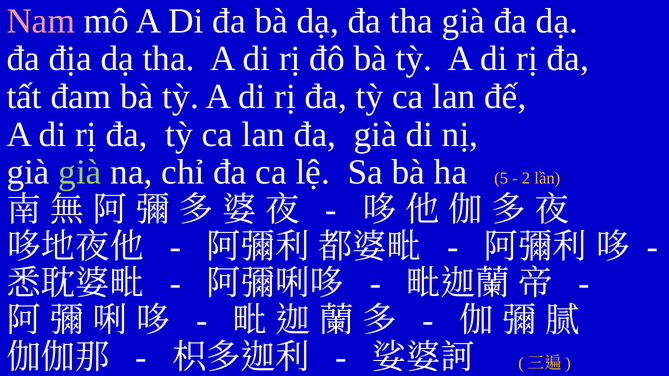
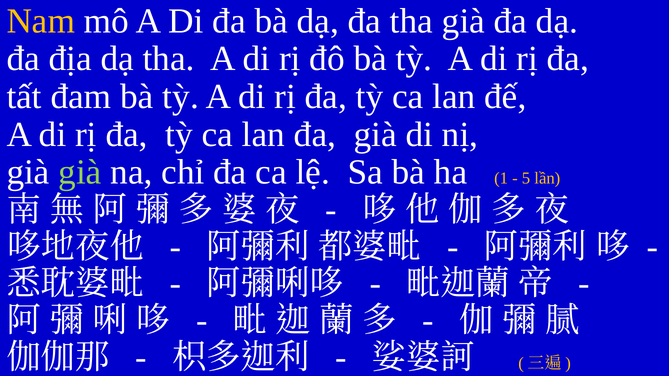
Nam colour: pink -> yellow (41, 21)
5: 5 -> 1 (501, 179)
2: 2 -> 5 (526, 179)
